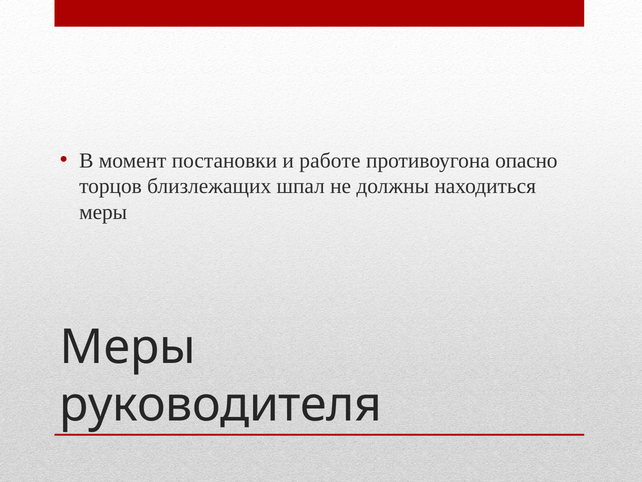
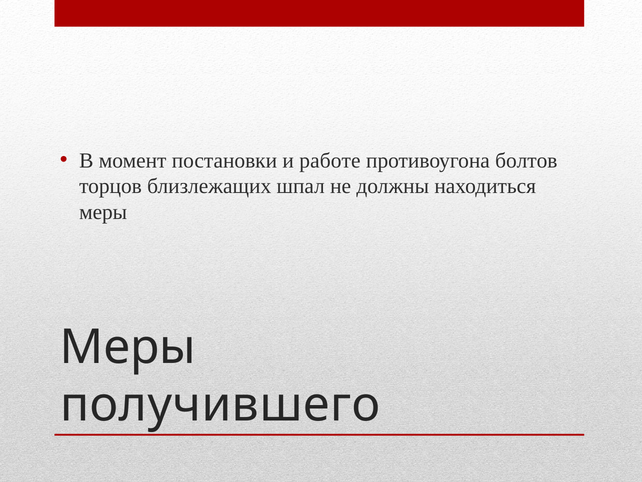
опасно: опасно -> болтов (526, 160)
руководителя: руководителя -> получившего (220, 405)
